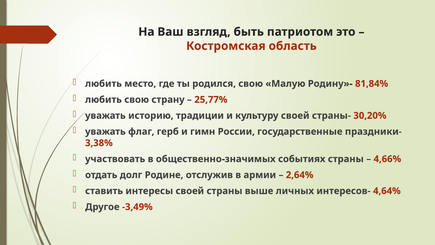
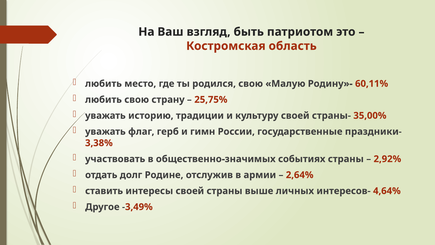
81,84%: 81,84% -> 60,11% (372, 84)
25,77%: 25,77% -> 25,75% (211, 100)
30,20%: 30,20% -> 35,00% (370, 115)
4,66%: 4,66% -> 2,92% (387, 159)
